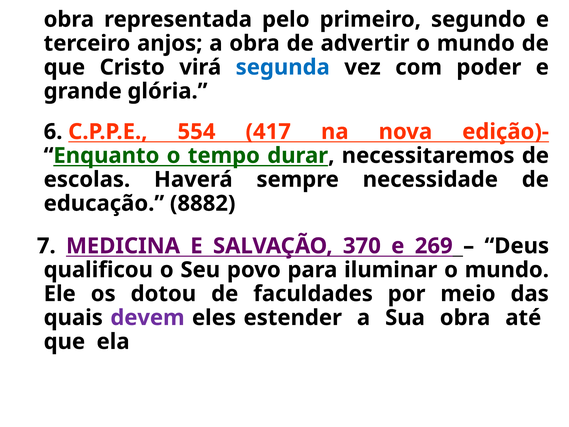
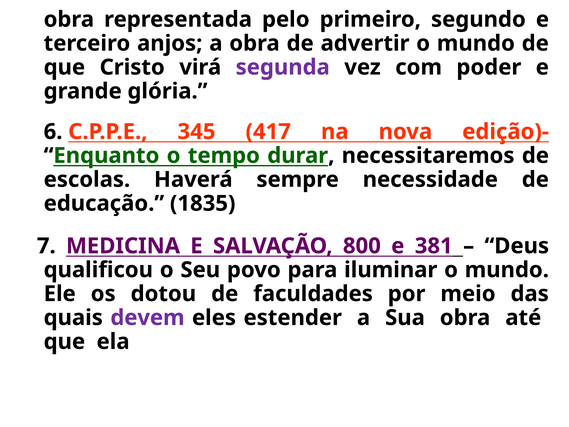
segunda colour: blue -> purple (283, 67)
554: 554 -> 345 (196, 132)
8882: 8882 -> 1835 (203, 203)
370: 370 -> 800 (362, 246)
269: 269 -> 381 (434, 246)
